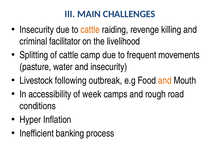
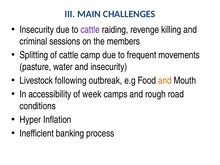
cattle colour: orange -> purple (90, 30)
facilitator: facilitator -> sessions (65, 41)
livelihood: livelihood -> members (123, 41)
